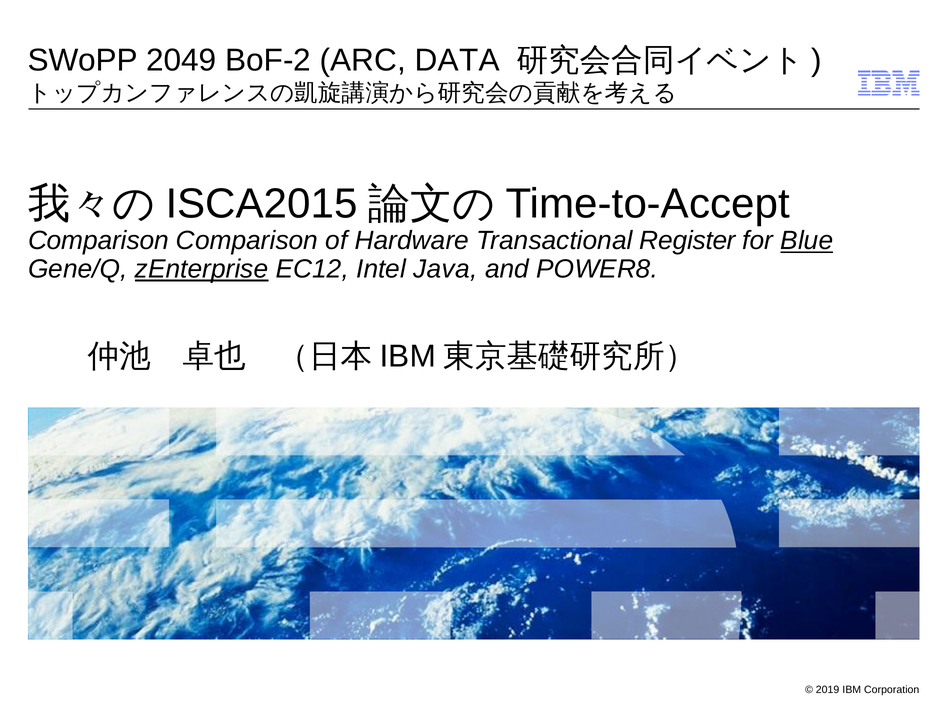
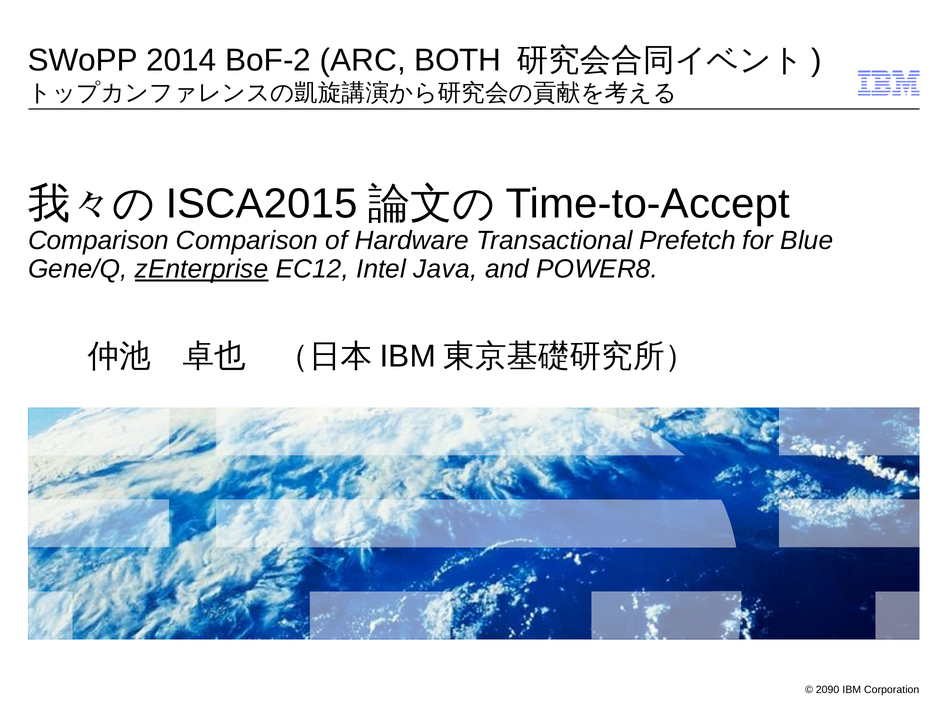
2049: 2049 -> 2014 (181, 60)
DATA: DATA -> BOTH (458, 60)
Register: Register -> Prefetch (688, 241)
Blue underline: present -> none (807, 241)
2019: 2019 -> 2090 (828, 690)
